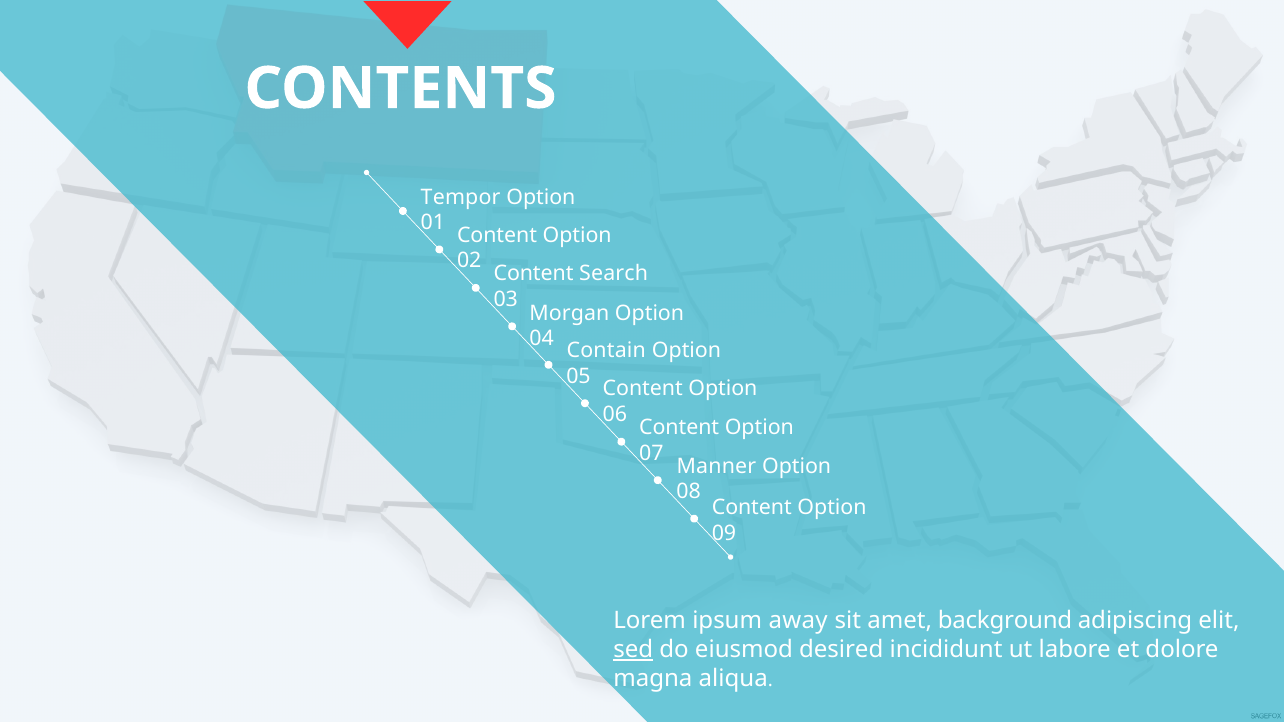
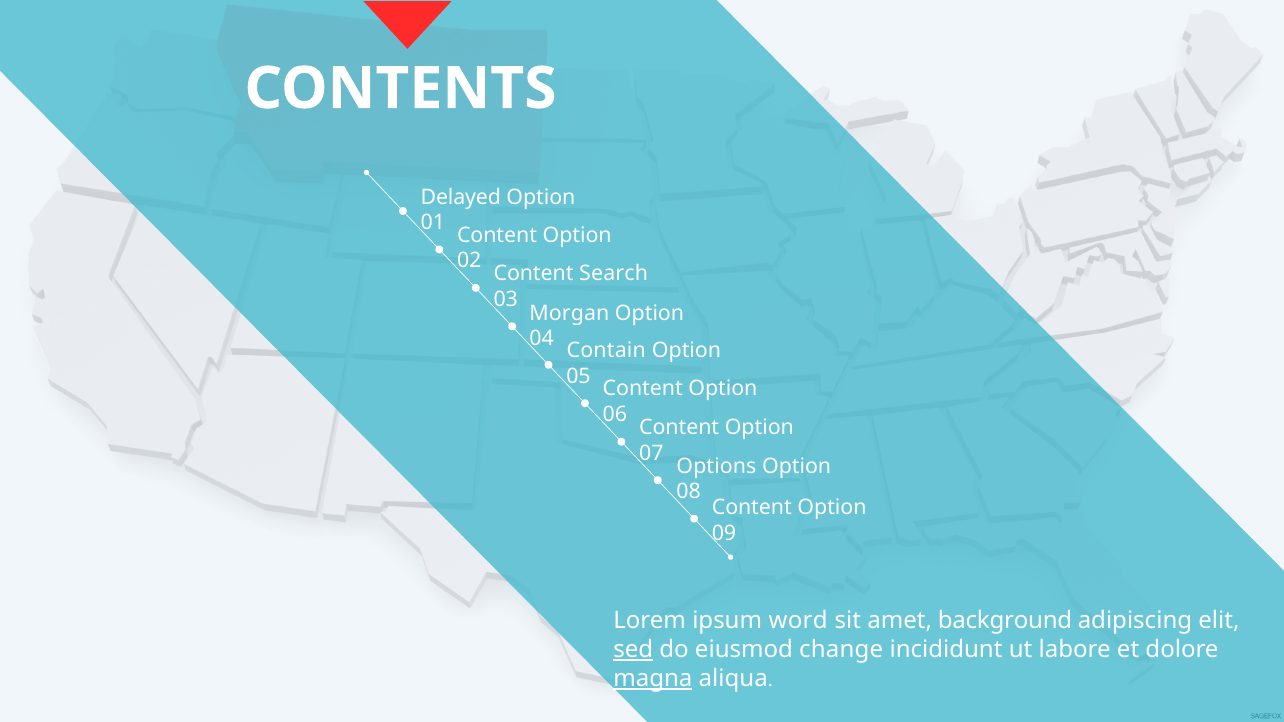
Tempor: Tempor -> Delayed (461, 197)
Manner: Manner -> Options (716, 466)
away: away -> word (798, 621)
desired: desired -> change (841, 650)
magna underline: none -> present (653, 679)
